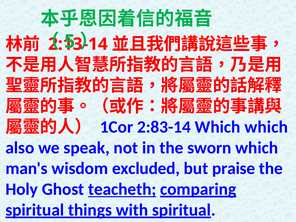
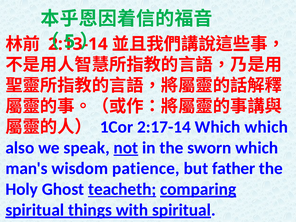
2:83-14: 2:83-14 -> 2:17-14 (164, 127)
not underline: none -> present (126, 148)
excluded: excluded -> patience (146, 168)
praise: praise -> father (234, 168)
